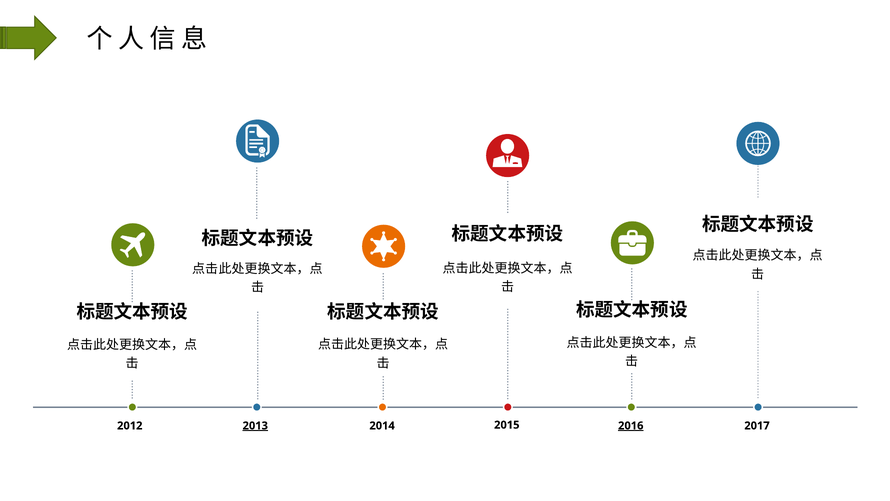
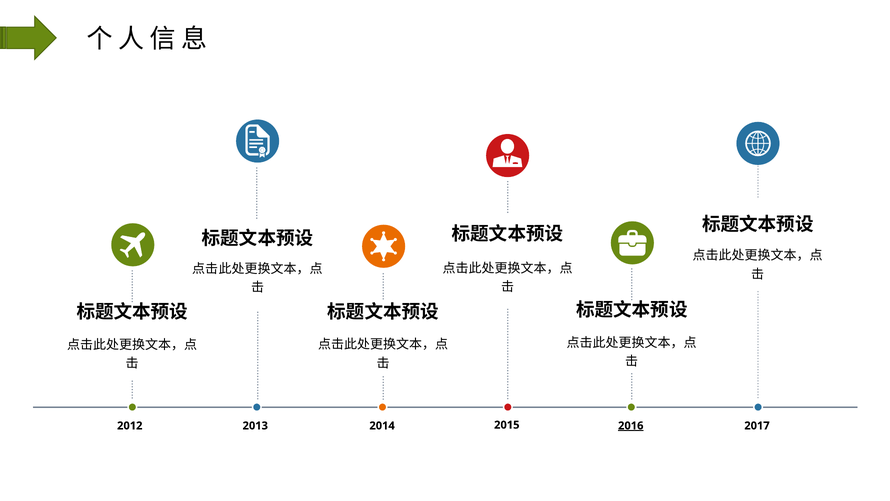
2013 underline: present -> none (255, 425)
